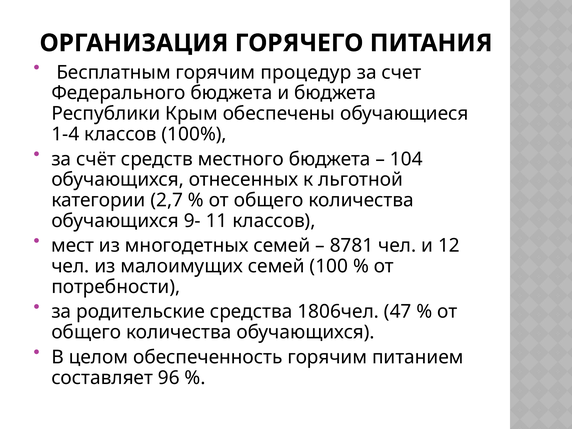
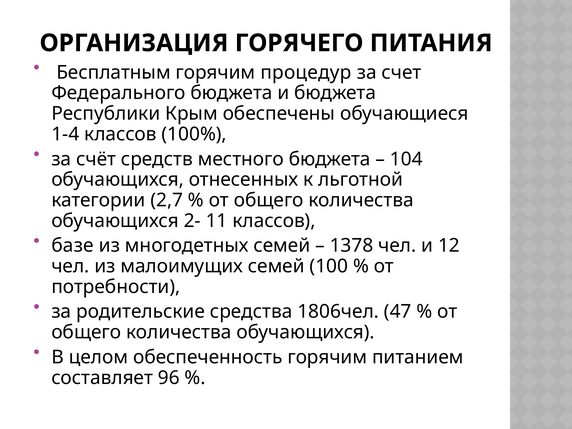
9-: 9- -> 2- (192, 221)
мест: мест -> базе (73, 246)
8781: 8781 -> 1378 (352, 246)
